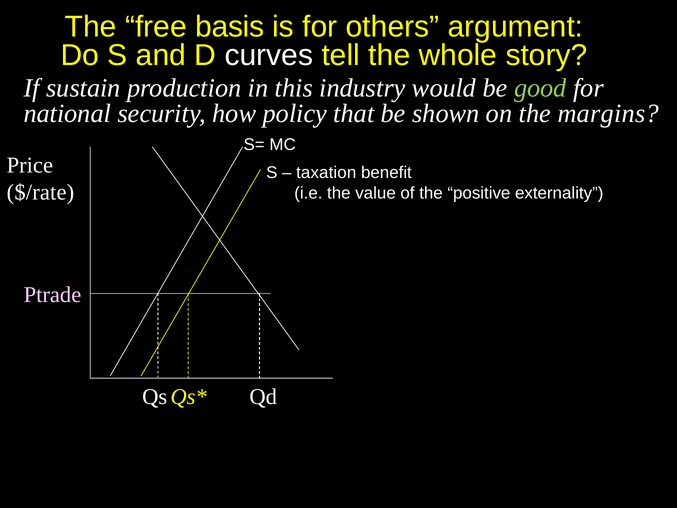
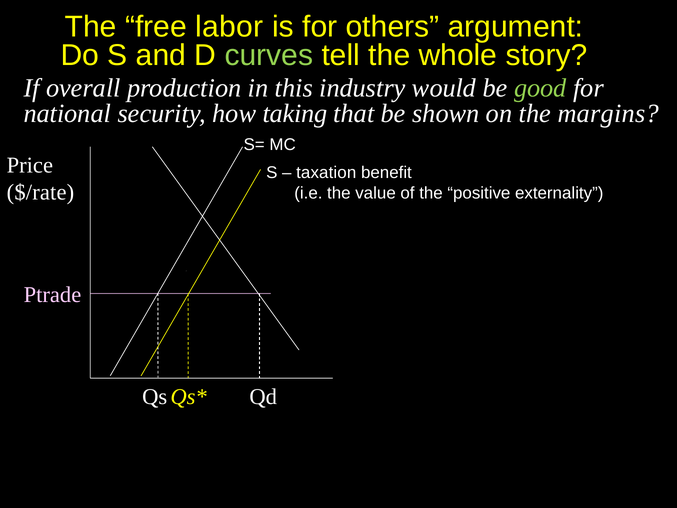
basis: basis -> labor (229, 27)
curves colour: white -> light green (269, 55)
sustain: sustain -> overall (83, 88)
policy: policy -> taking (295, 113)
